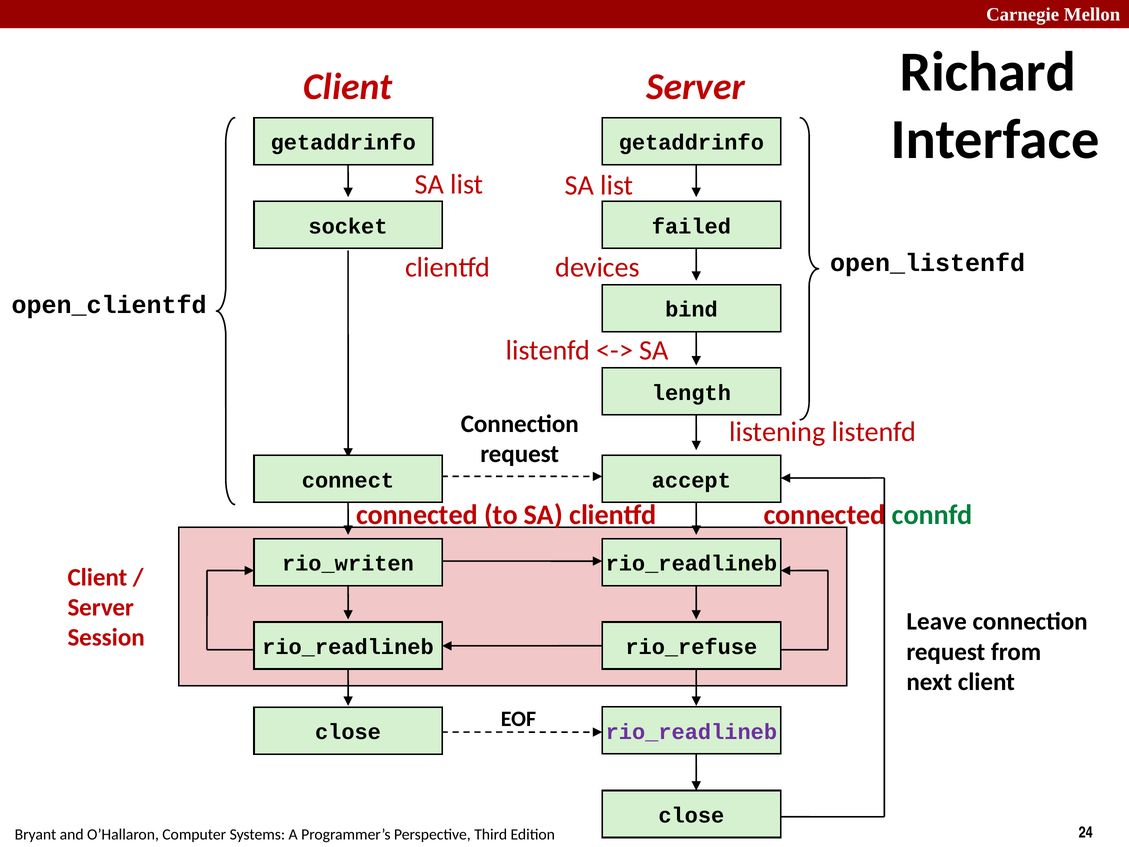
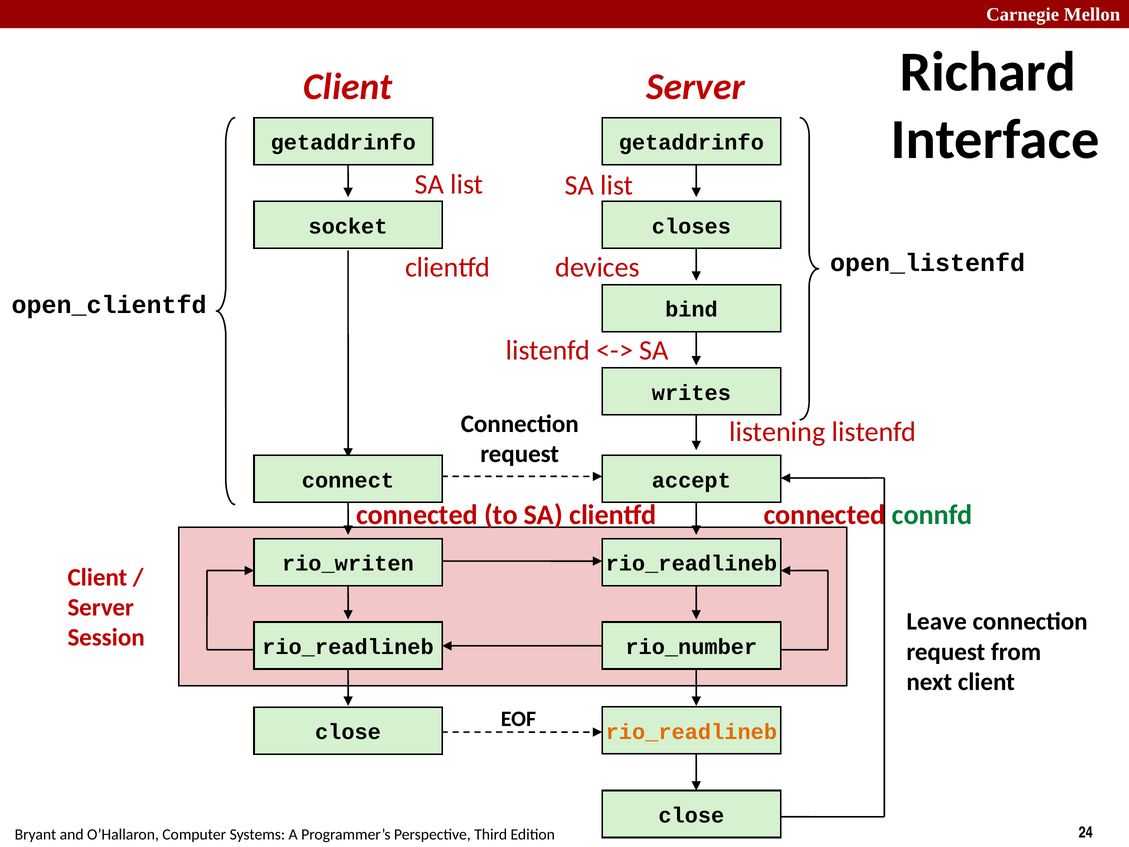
failed: failed -> closes (691, 226)
length: length -> writes (691, 393)
rio_refuse: rio_refuse -> rio_number (691, 647)
rio_readlineb colour: purple -> orange (691, 732)
